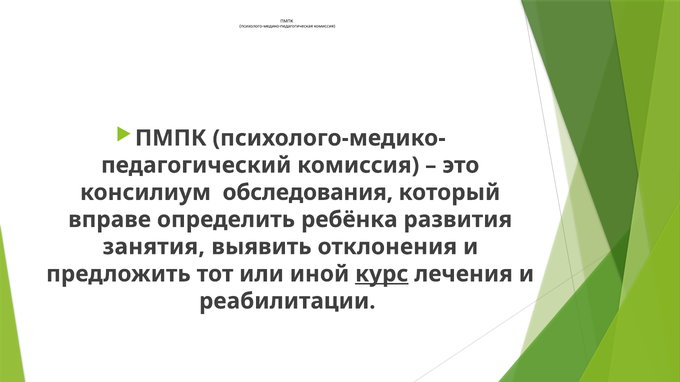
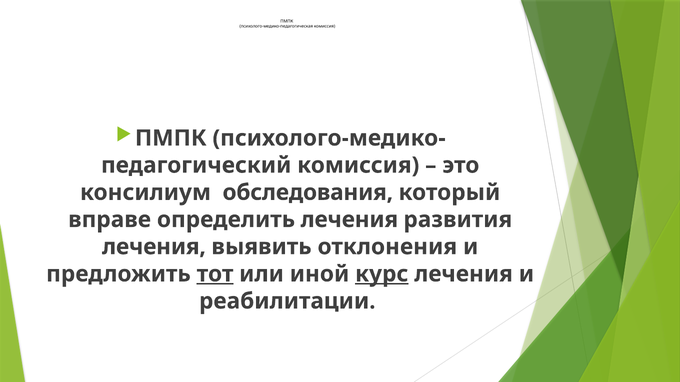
определить ребёнка: ребёнка -> лечения (349, 220)
занятия: занятия -> лечения (154, 247)
тот underline: none -> present (215, 274)
